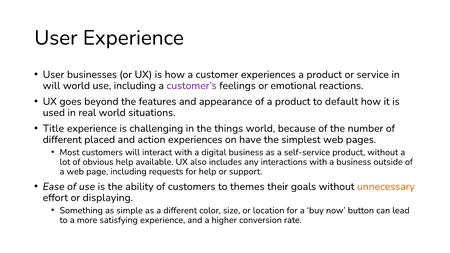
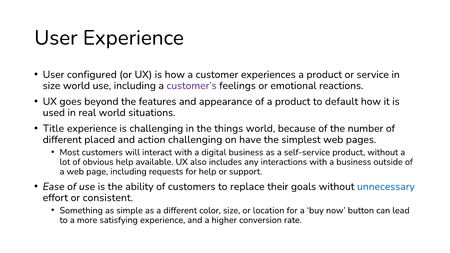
businesses: businesses -> configured (92, 75)
will: will -> size (52, 86)
action experiences: experiences -> challenging (195, 140)
themes: themes -> replace (247, 187)
unnecessary colour: orange -> blue (386, 187)
displaying: displaying -> consistent (108, 198)
